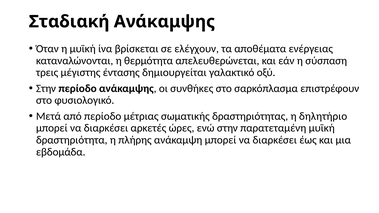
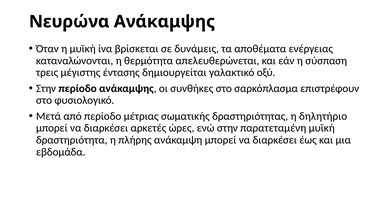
Σταδιακή: Σταδιακή -> Νευρώνα (69, 22)
ελέγχουν: ελέγχουν -> δυνάμεις (197, 49)
